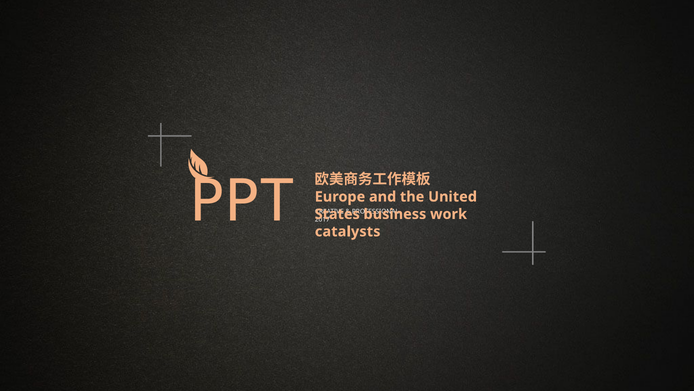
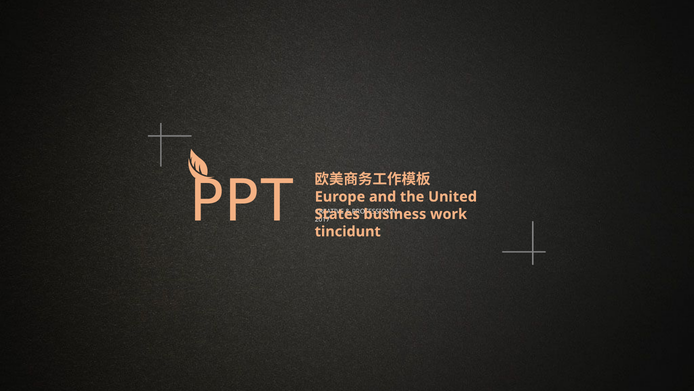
catalysts: catalysts -> tincidunt (348, 231)
